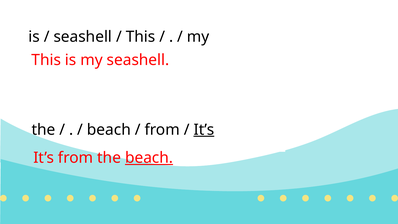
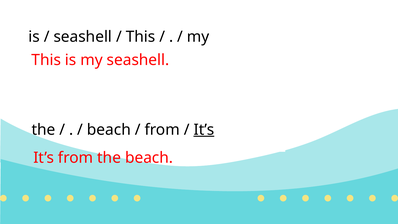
beach underline: present -> none (149, 158)
